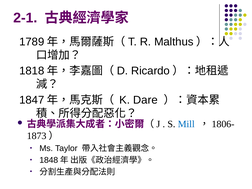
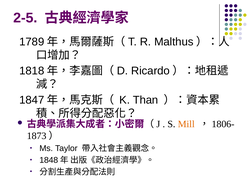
2-1: 2-1 -> 2-5 (25, 18)
Dare: Dare -> Than (146, 100)
Mill colour: blue -> orange (186, 124)
